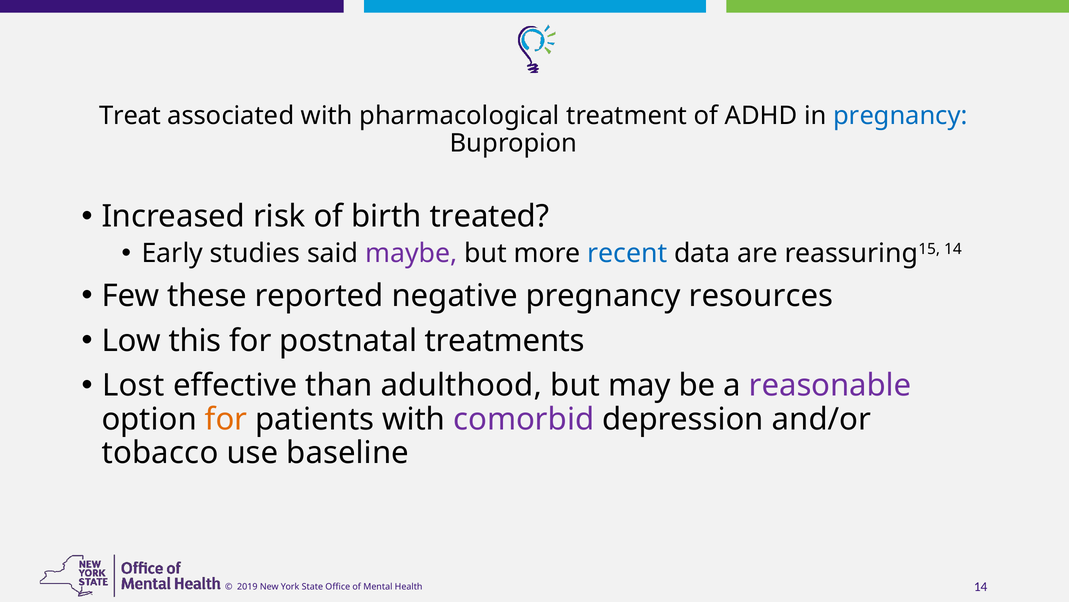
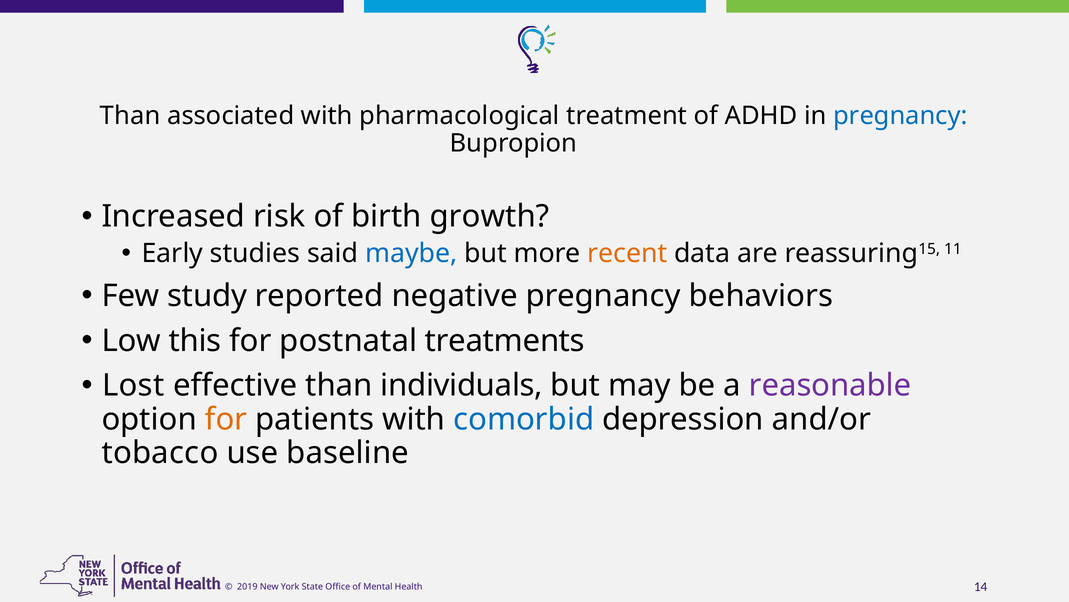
Treat: Treat -> Than (130, 115)
treated: treated -> growth (490, 216)
maybe colour: purple -> blue (411, 253)
recent colour: blue -> orange (627, 253)
reassuring15 14: 14 -> 11 (953, 249)
these: these -> study (207, 296)
resources: resources -> behaviors (761, 296)
adulthood: adulthood -> individuals (462, 385)
comorbid colour: purple -> blue (524, 419)
